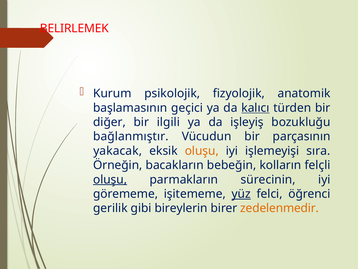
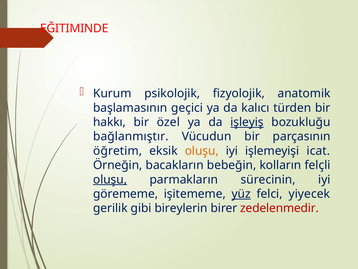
BELIRLEMEK: BELIRLEMEK -> EĞITIMINDE (74, 28)
kalıcı underline: present -> none (255, 108)
diğer: diğer -> hakkı (109, 122)
ilgili: ilgili -> özel (168, 122)
işleyiş underline: none -> present (247, 122)
yakacak: yakacak -> öğretim (118, 151)
sıra: sıra -> icat (318, 151)
öğrenci: öğrenci -> yiyecek (309, 194)
zedelenmedir colour: orange -> red (280, 208)
